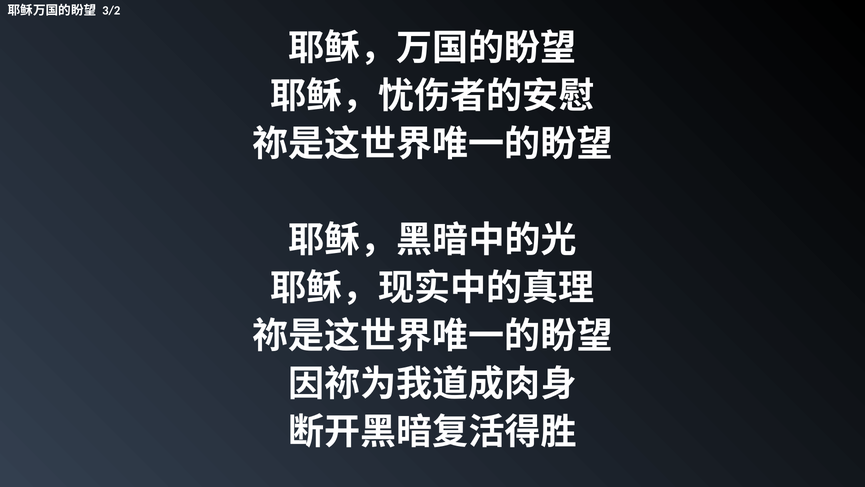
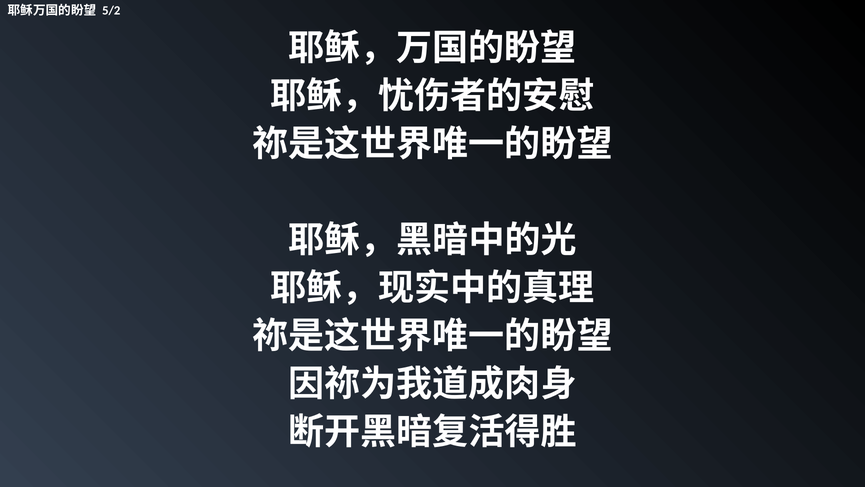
3/2: 3/2 -> 5/2 (111, 11)
